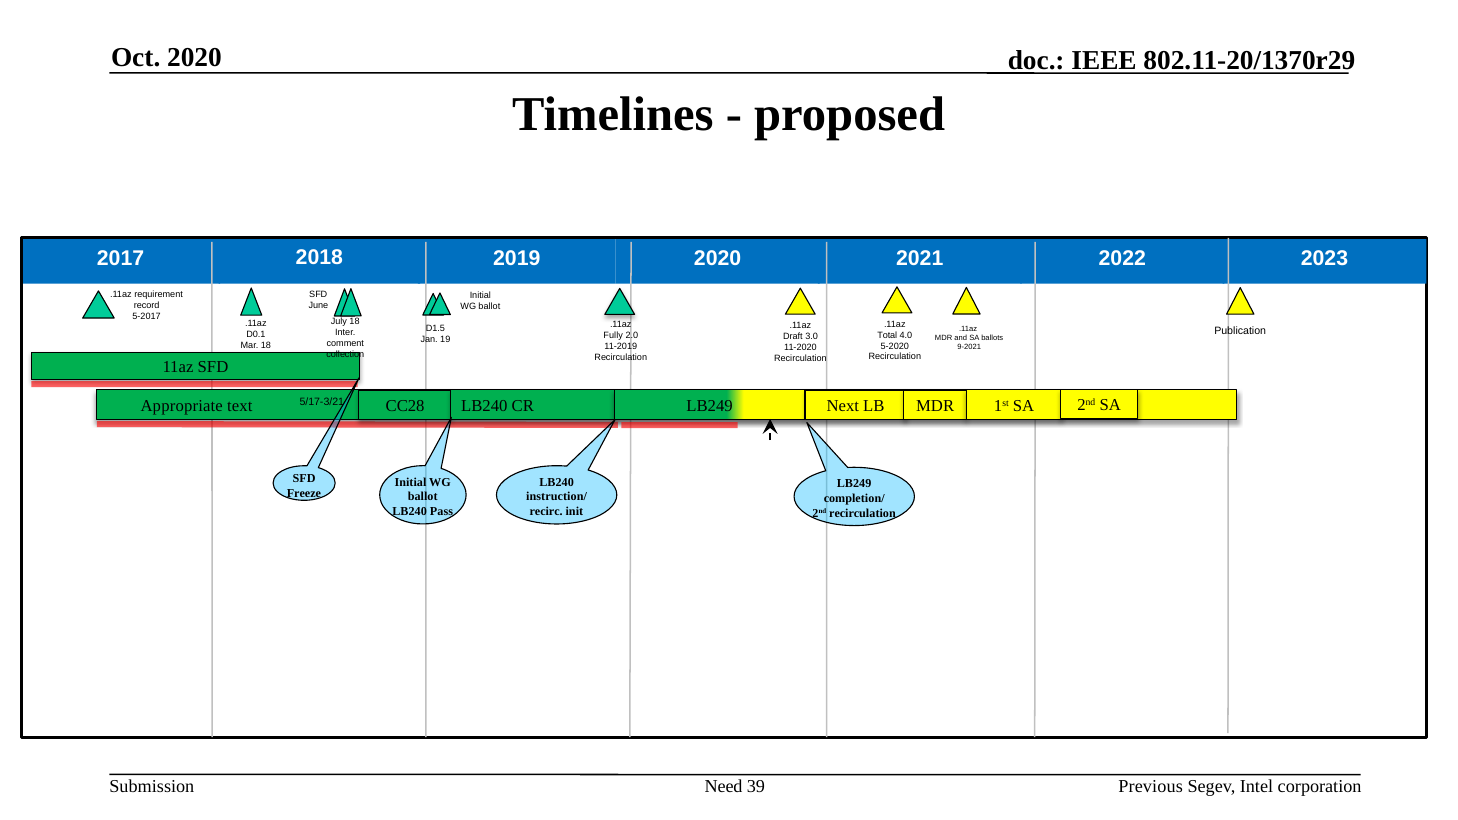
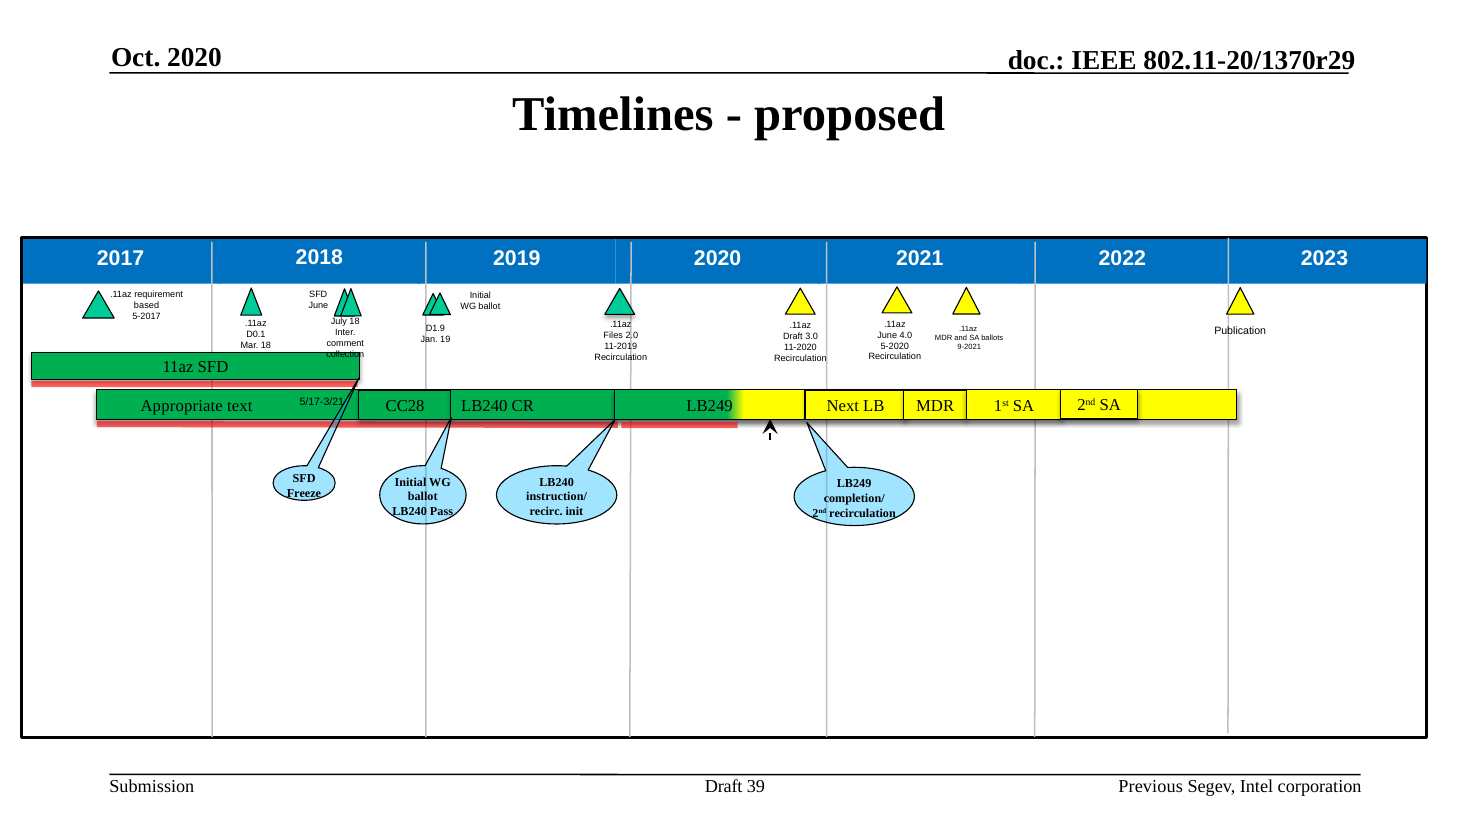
record: record -> based (147, 305)
D1.5: D1.5 -> D1.9 (435, 328)
Total: Total -> June (887, 335)
Fully: Fully -> Files (613, 336)
Need: Need -> Draft (724, 787)
